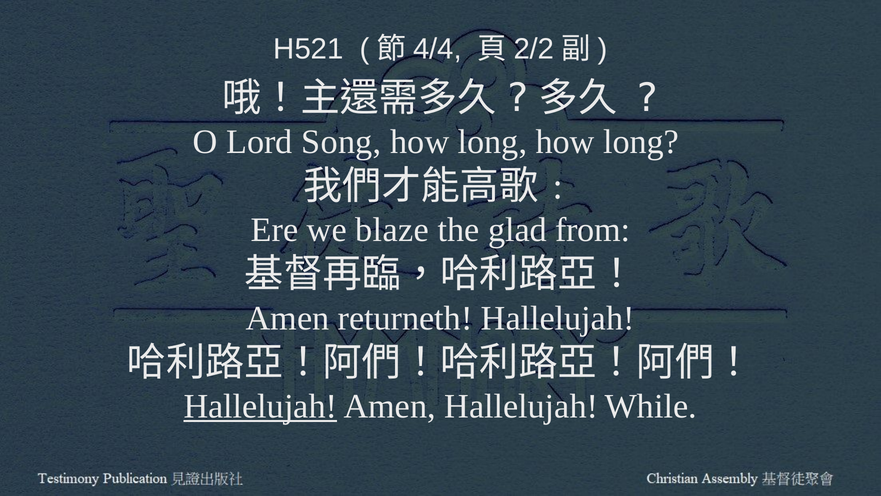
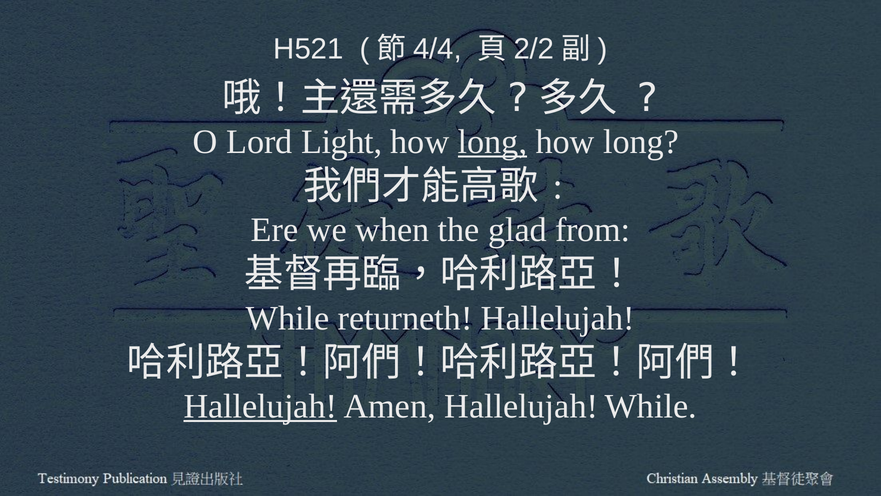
Song: Song -> Light (342, 142)
long underline: none -> present (492, 142)
blaze: blaze -> when (392, 230)
Amen: Amen -> While (288, 318)
